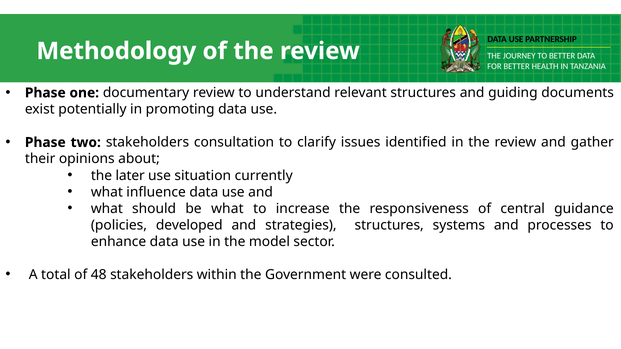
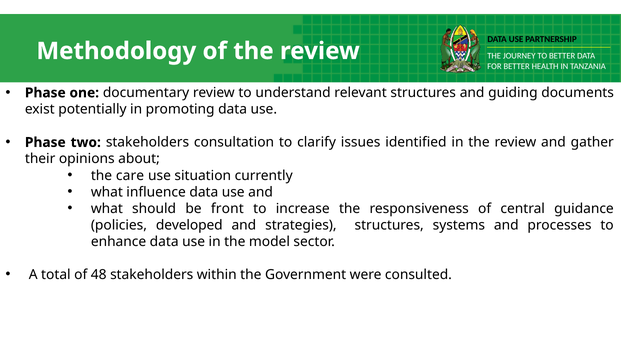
later: later -> care (130, 176)
be what: what -> front (227, 209)
